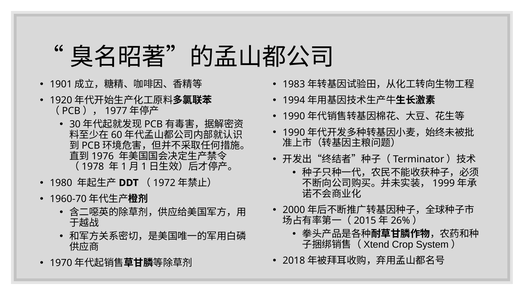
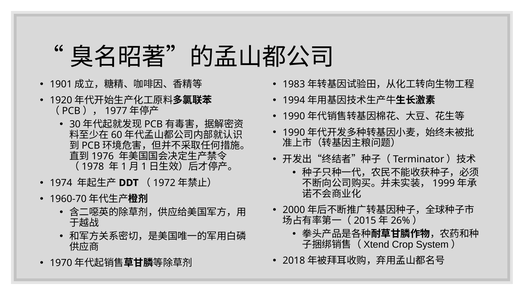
1980: 1980 -> 1974 (61, 183)
